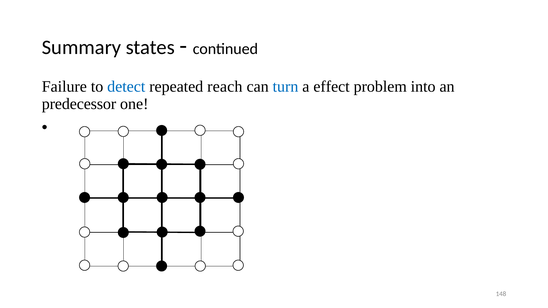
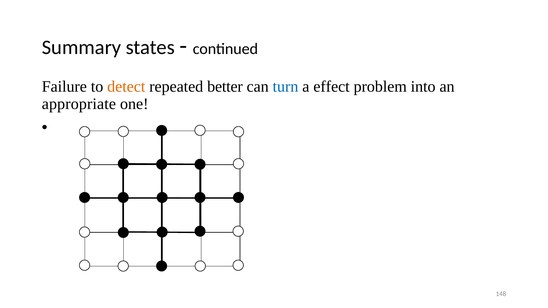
detect colour: blue -> orange (126, 87)
reach: reach -> better (225, 87)
predecessor: predecessor -> appropriate (79, 104)
